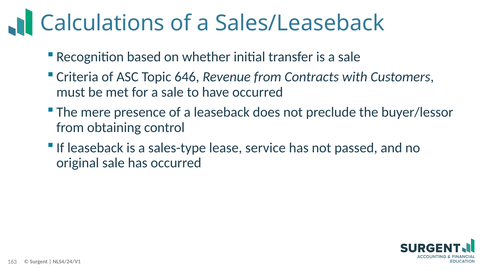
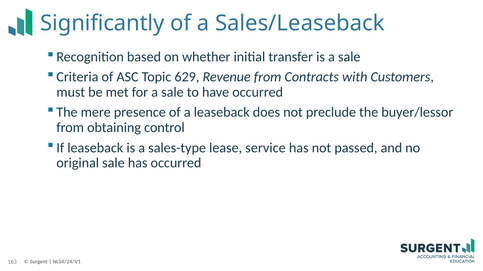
Calculations: Calculations -> Significantly (102, 23)
646: 646 -> 629 (187, 77)
